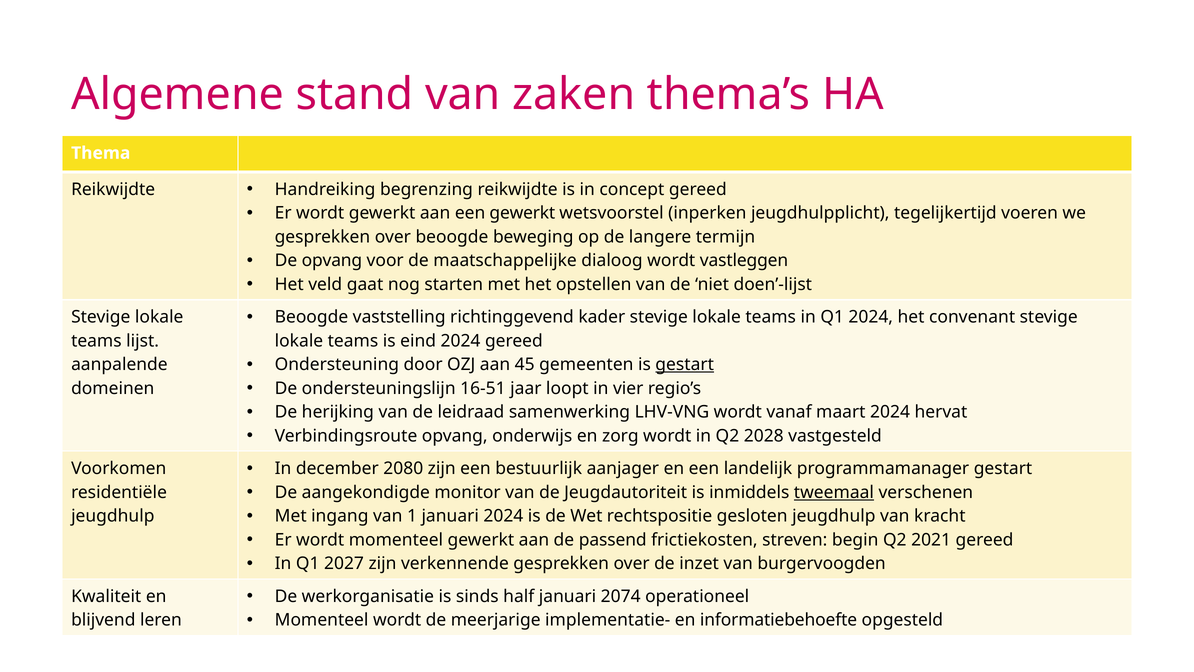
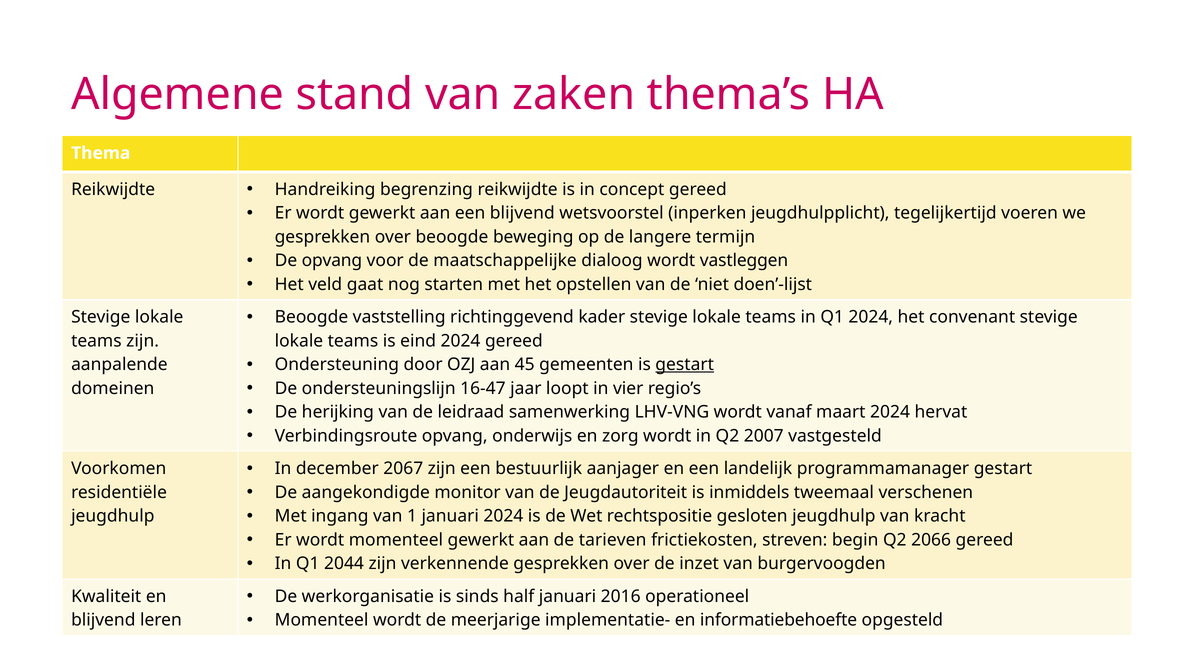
een gewerkt: gewerkt -> blijvend (522, 213)
teams lijst: lijst -> zijn (143, 341)
16-51: 16-51 -> 16-47 (483, 388)
2028: 2028 -> 2007 (764, 436)
2080: 2080 -> 2067 (403, 468)
tweemaal underline: present -> none (834, 492)
passend: passend -> tarieven (613, 539)
2021: 2021 -> 2066 (931, 539)
2027: 2027 -> 2044 (344, 563)
2074: 2074 -> 2016 (621, 596)
